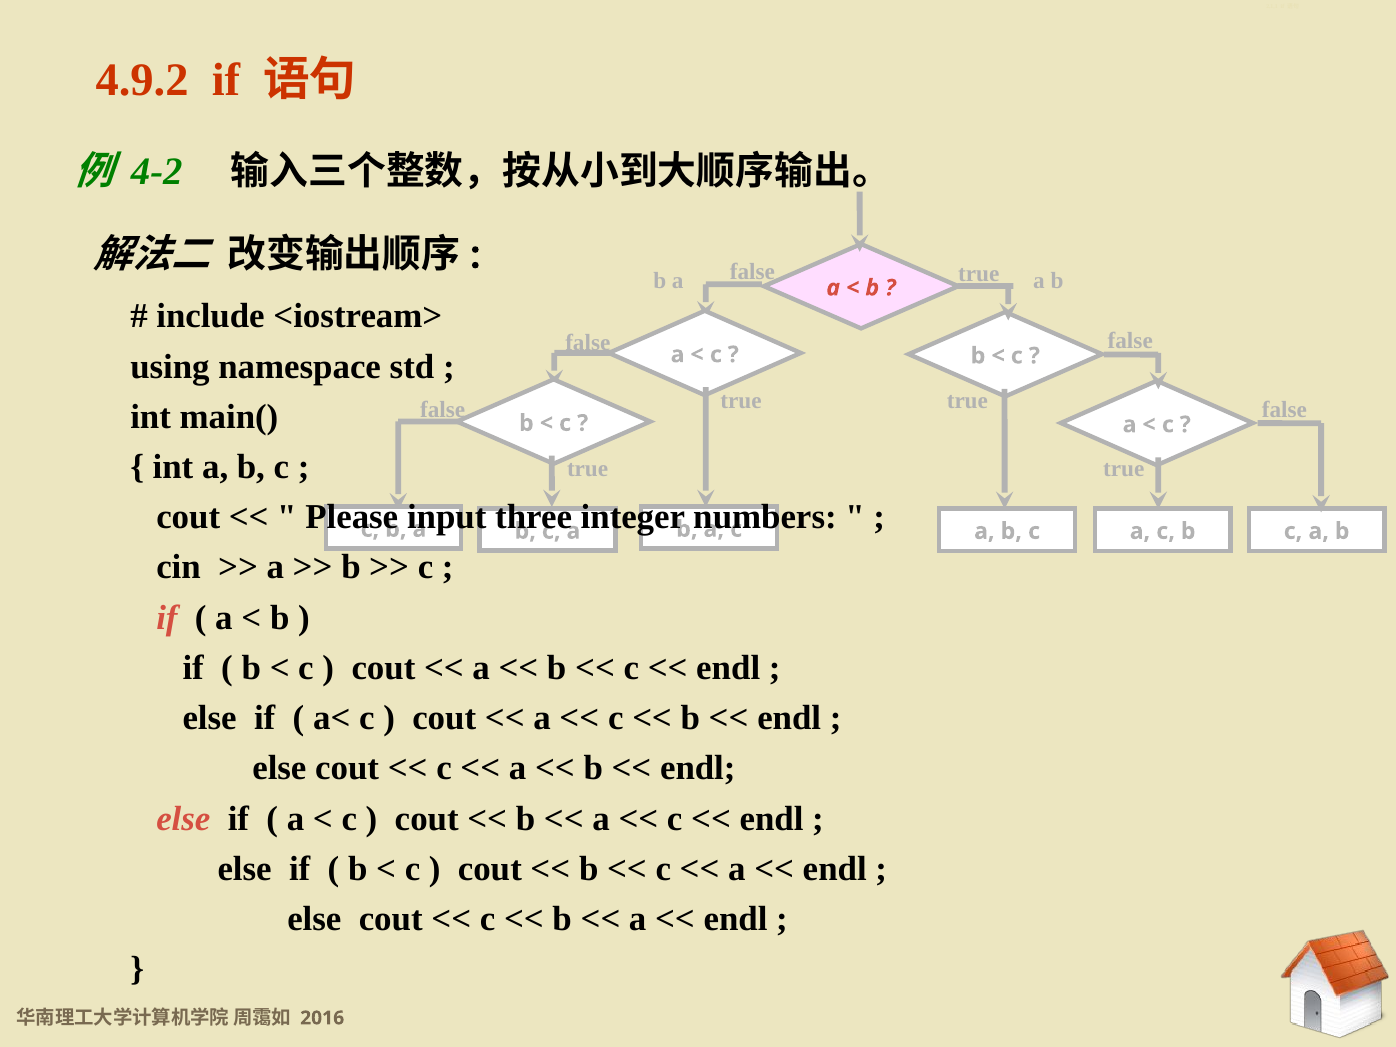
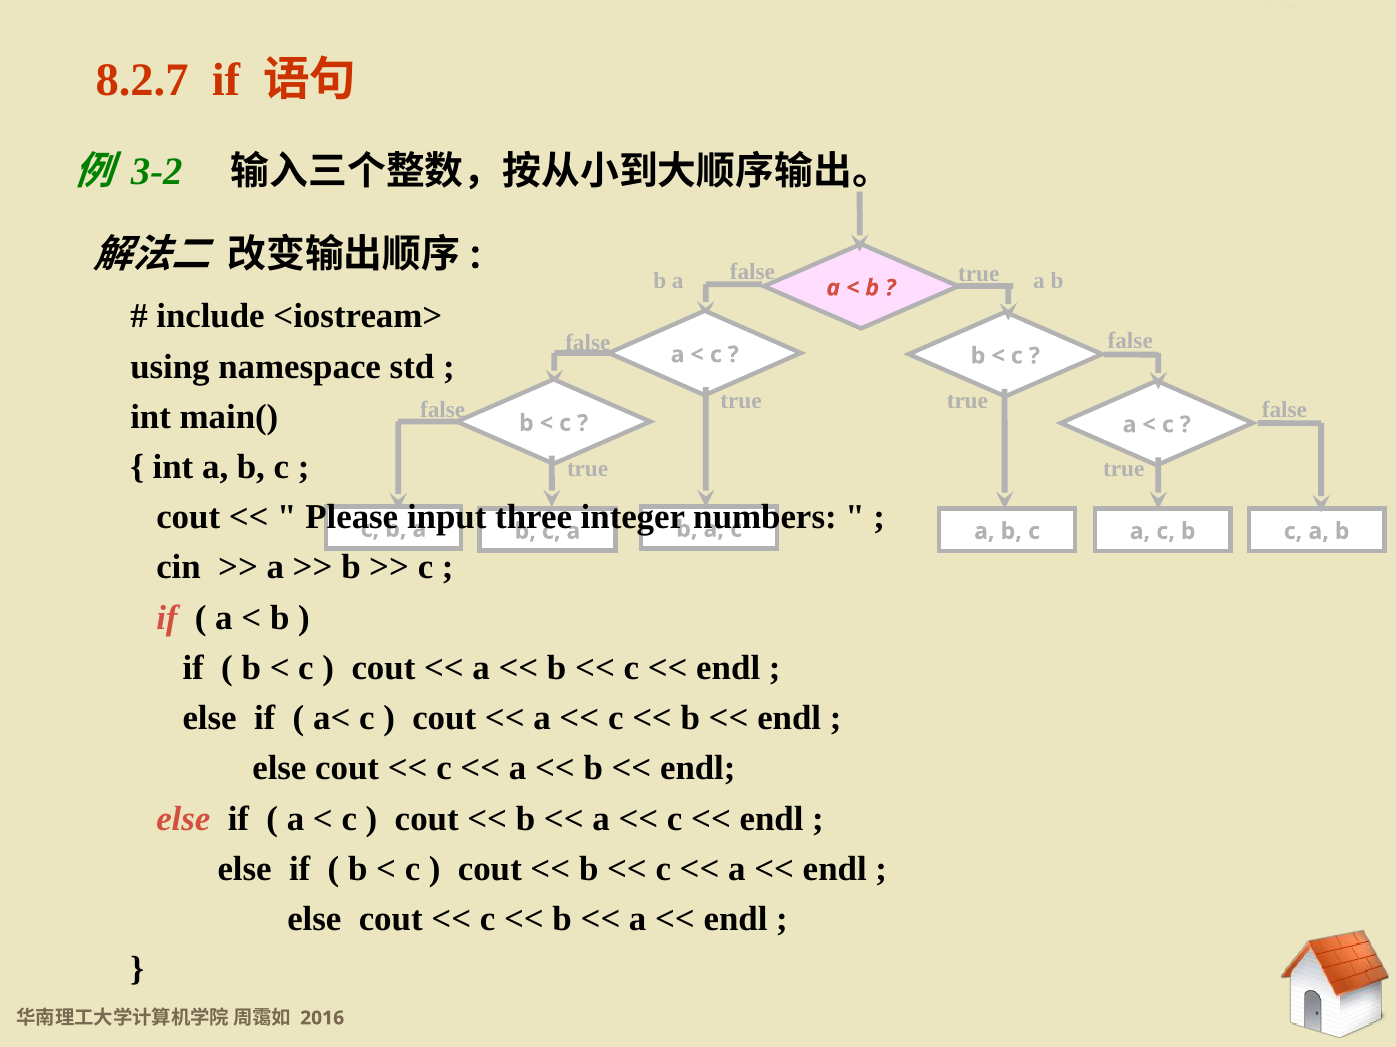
4.9.2: 4.9.2 -> 8.2.7 (142, 81)
4-2: 4-2 -> 3-2 (157, 172)
